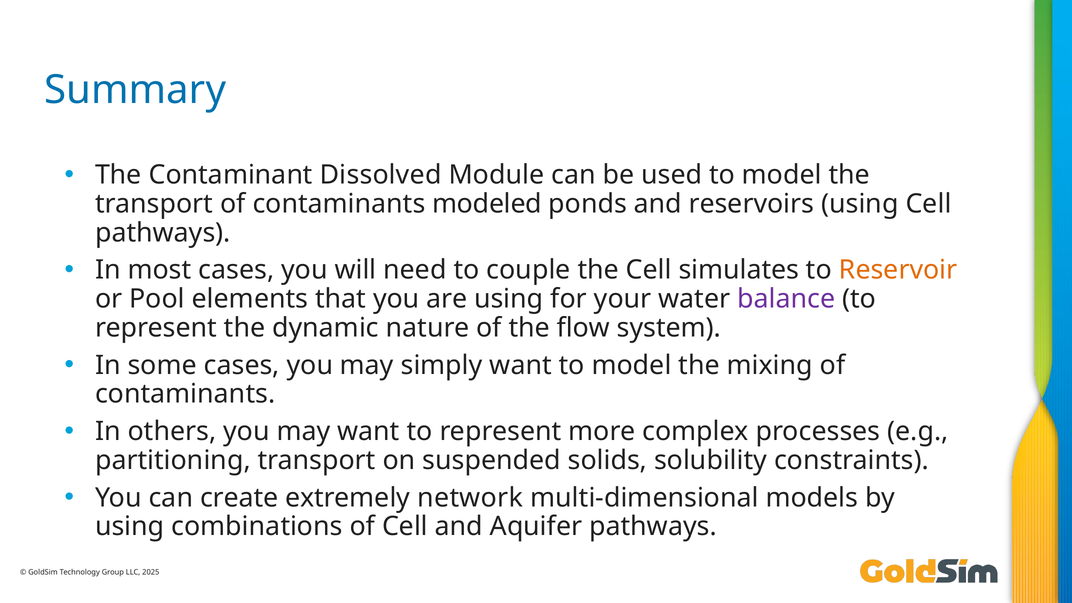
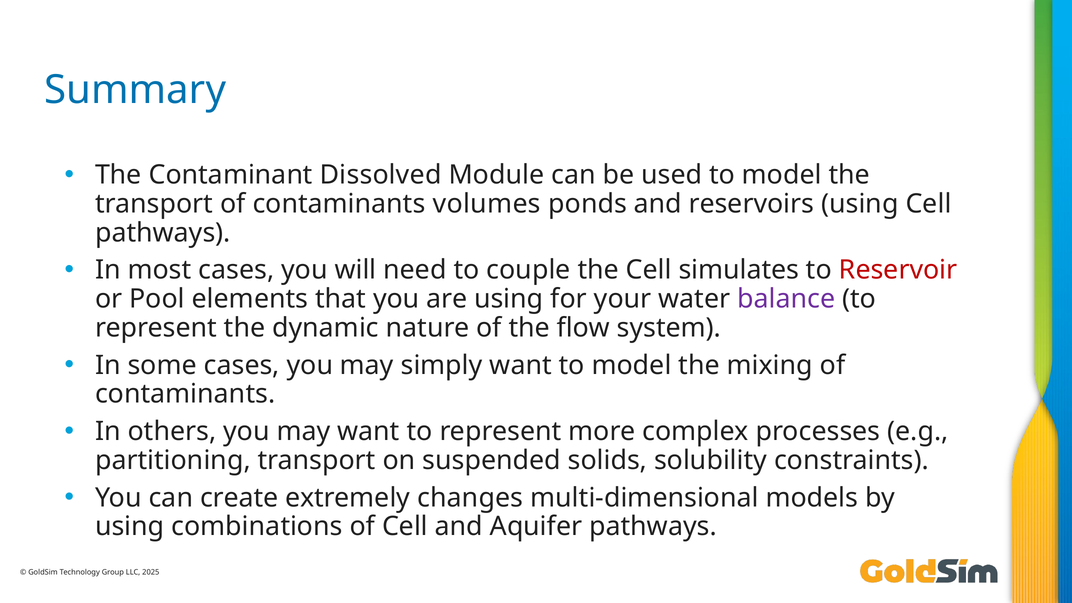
modeled: modeled -> volumes (487, 204)
Reservoir colour: orange -> red (898, 270)
network: network -> changes (470, 498)
